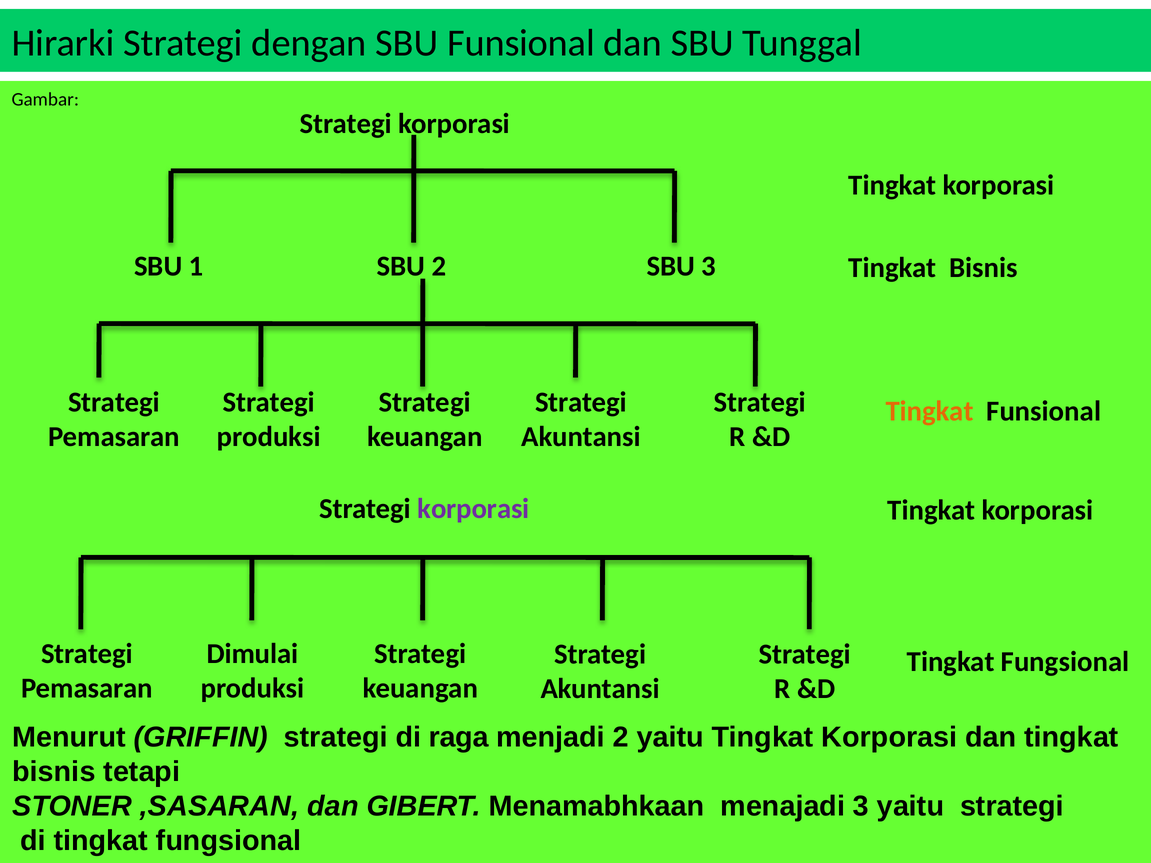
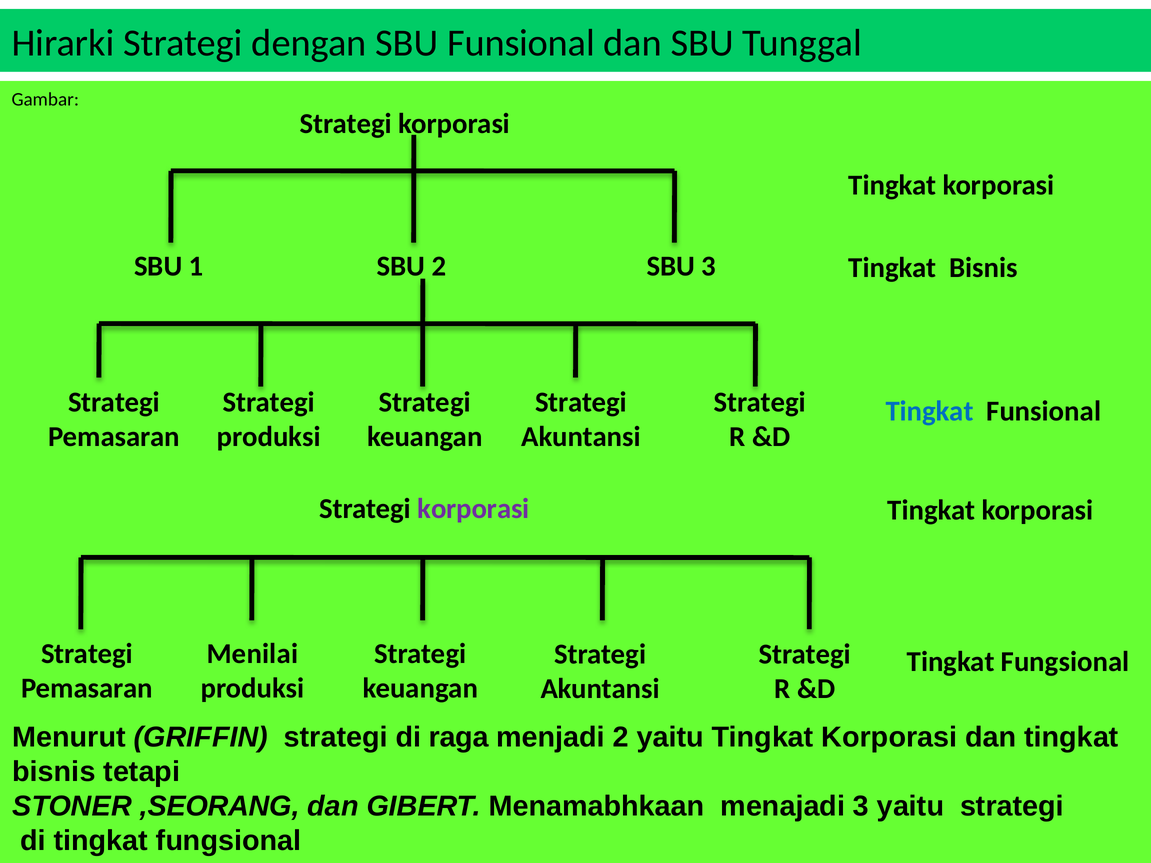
Tingkat colour: orange -> blue (930, 412)
Dimulai: Dimulai -> Menilai (252, 654)
,SASARAN: ,SASARAN -> ,SEORANG (220, 807)
